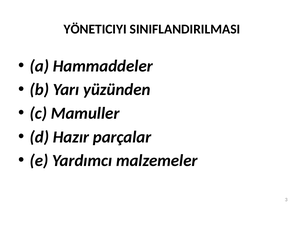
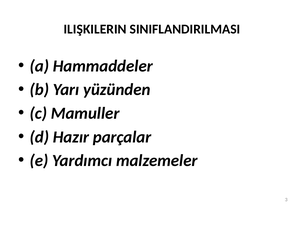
YÖNETICIYI: YÖNETICIYI -> ILIŞKILERIN (95, 29)
